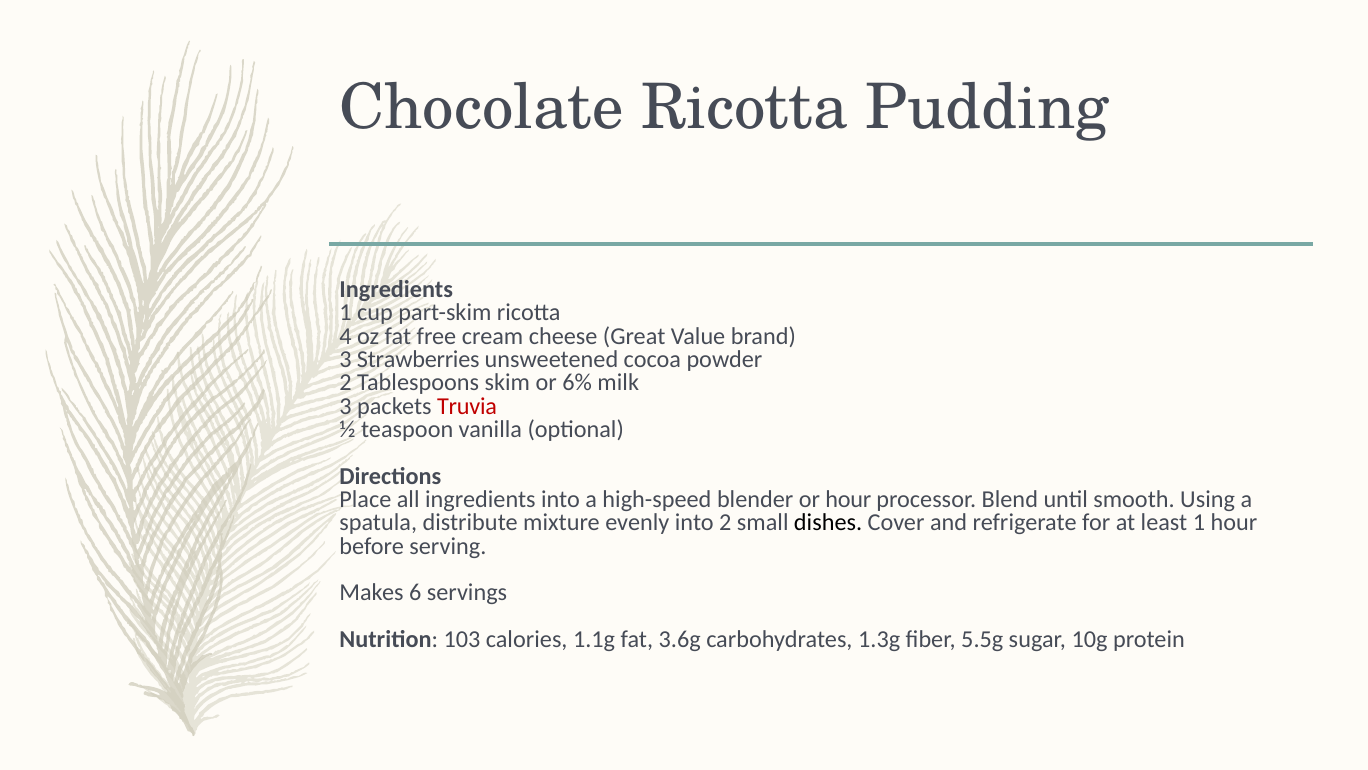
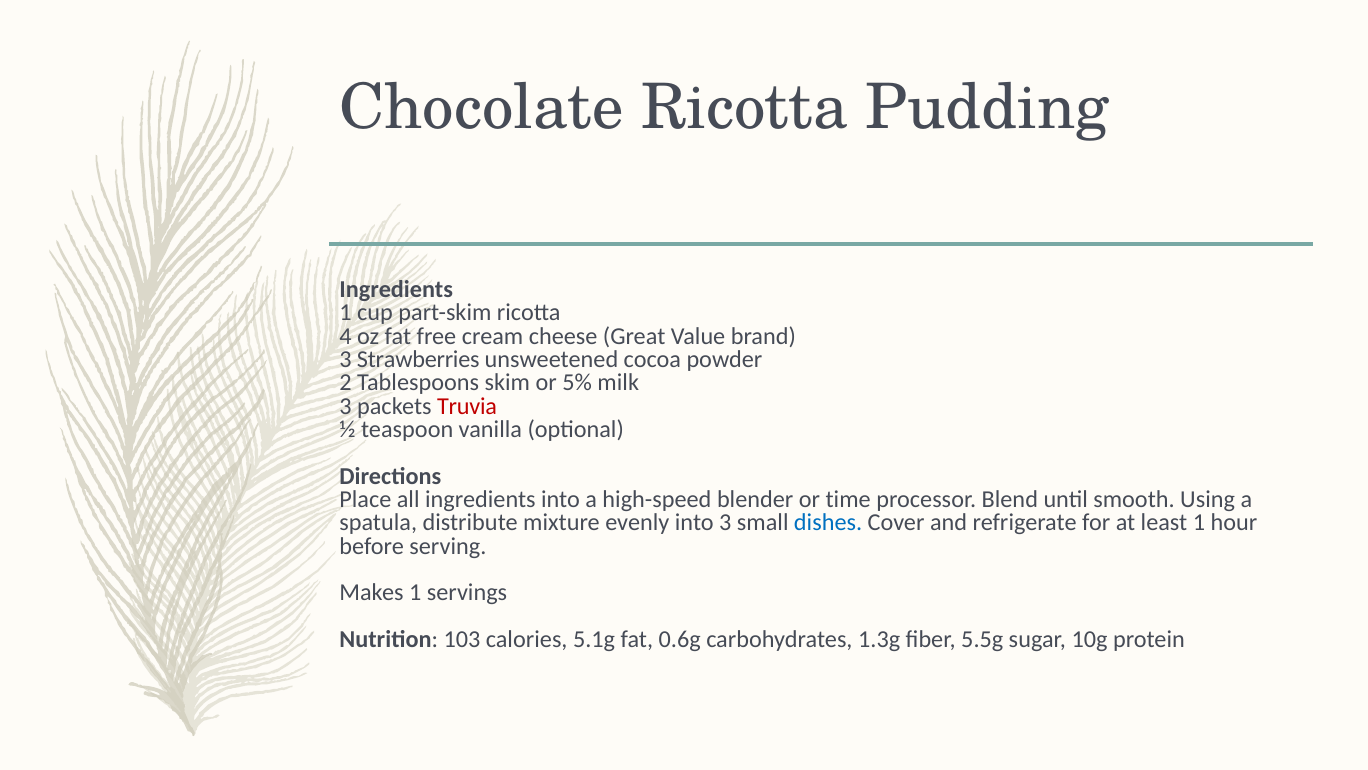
6%: 6% -> 5% (577, 383)
or hour: hour -> time (848, 499)
into 2: 2 -> 3 (725, 522)
dishes colour: black -> blue (828, 522)
Makes 6: 6 -> 1 (415, 592)
1.1g: 1.1g -> 5.1g (594, 639)
3.6g: 3.6g -> 0.6g (680, 639)
